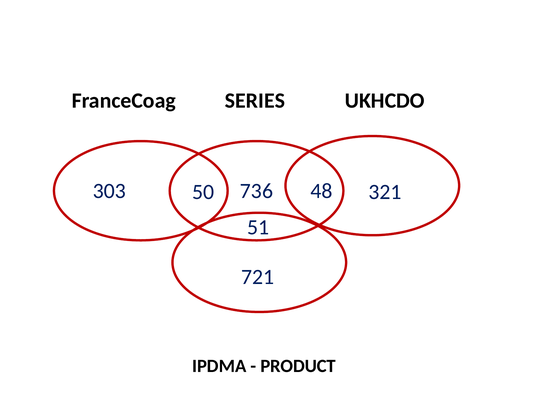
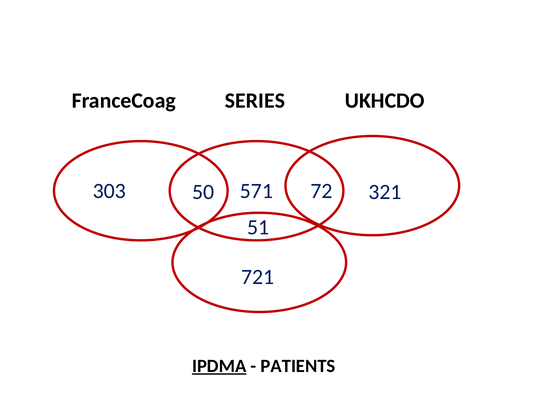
736: 736 -> 571 (257, 191)
48: 48 -> 72 (322, 191)
IPDMA underline: none -> present (219, 366)
PRODUCT: PRODUCT -> PATIENTS (298, 366)
